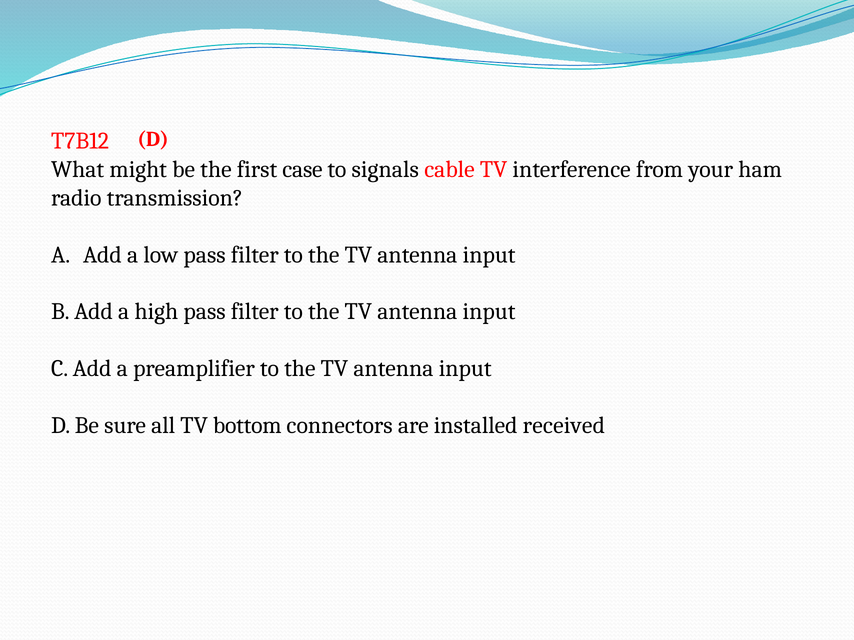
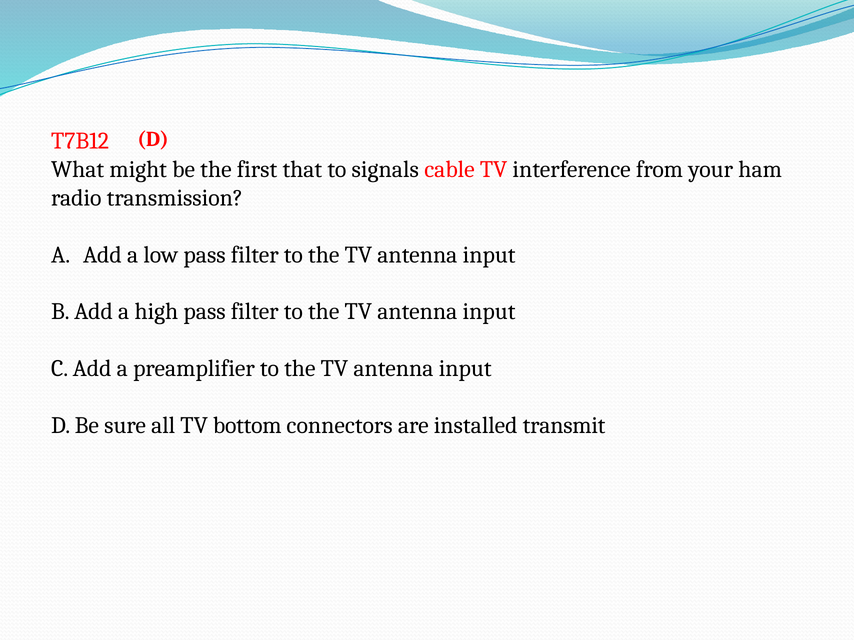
case: case -> that (302, 170)
received: received -> transmit (564, 426)
